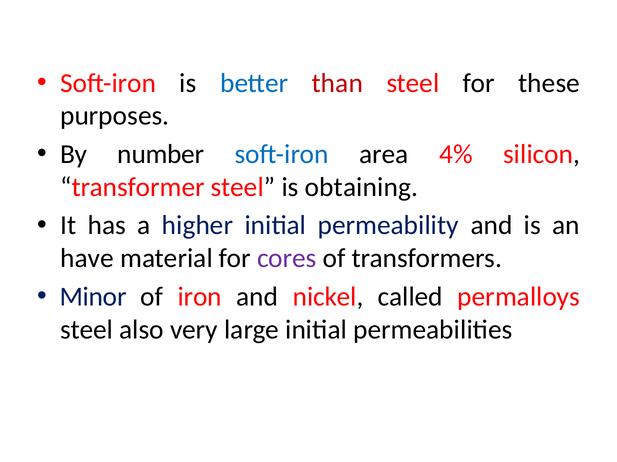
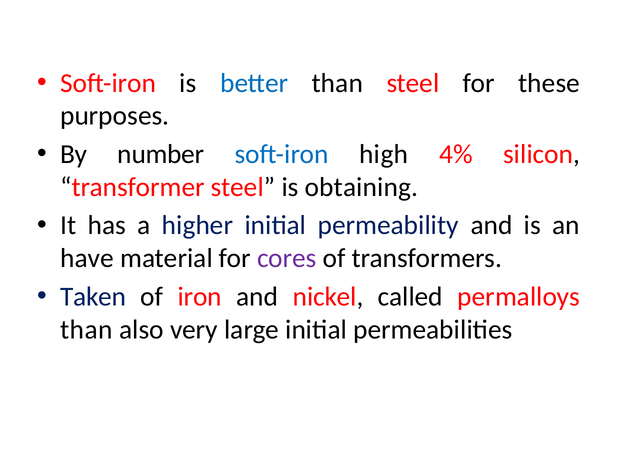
than colour: red -> black (337, 83)
area: area -> high (384, 154)
Minor: Minor -> Taken (93, 297)
steel: steel -> than (86, 330)
